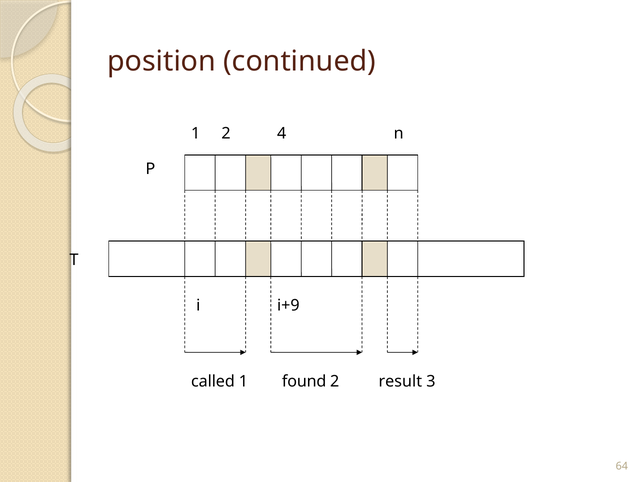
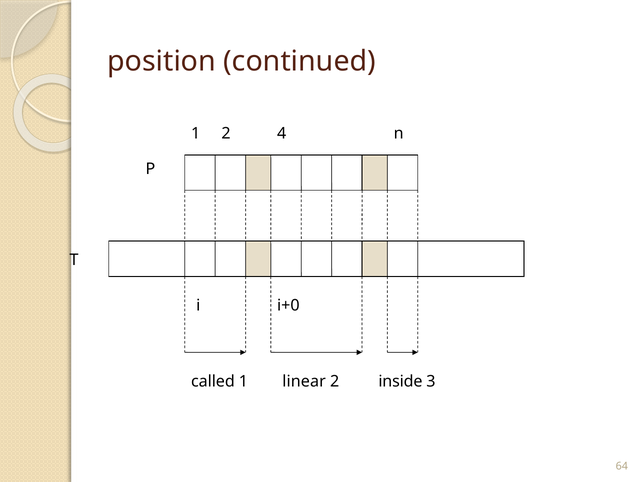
i+9: i+9 -> i+0 (288, 306)
found: found -> linear (304, 382)
result: result -> inside (400, 382)
